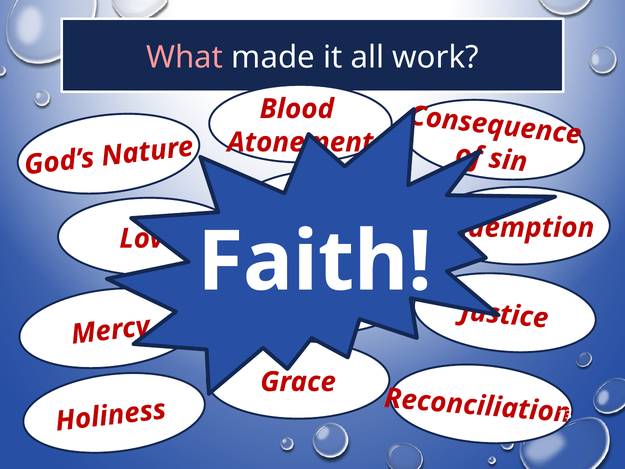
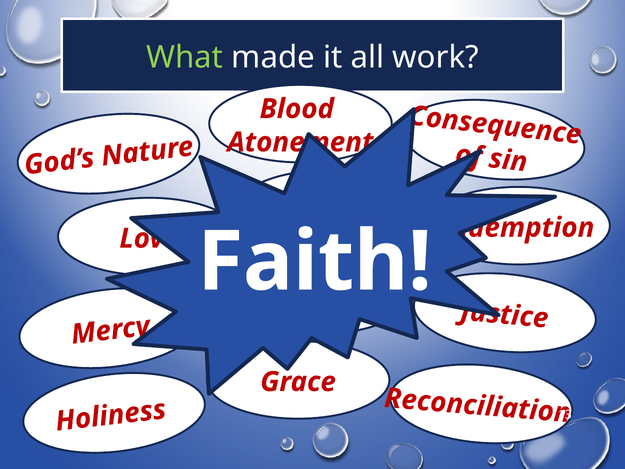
What colour: pink -> light green (185, 58)
